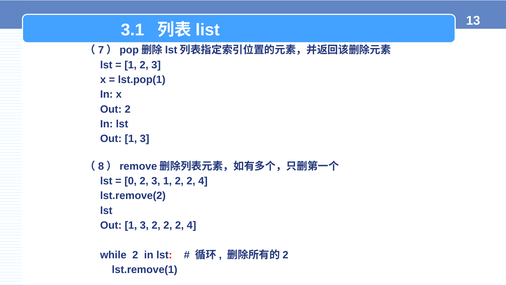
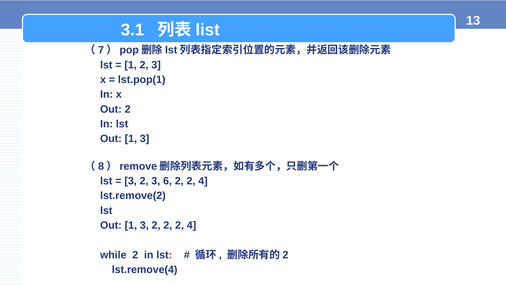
0: 0 -> 3 (131, 181)
3 1: 1 -> 6 (167, 181)
lst.remove(1: lst.remove(1 -> lst.remove(4 (145, 269)
